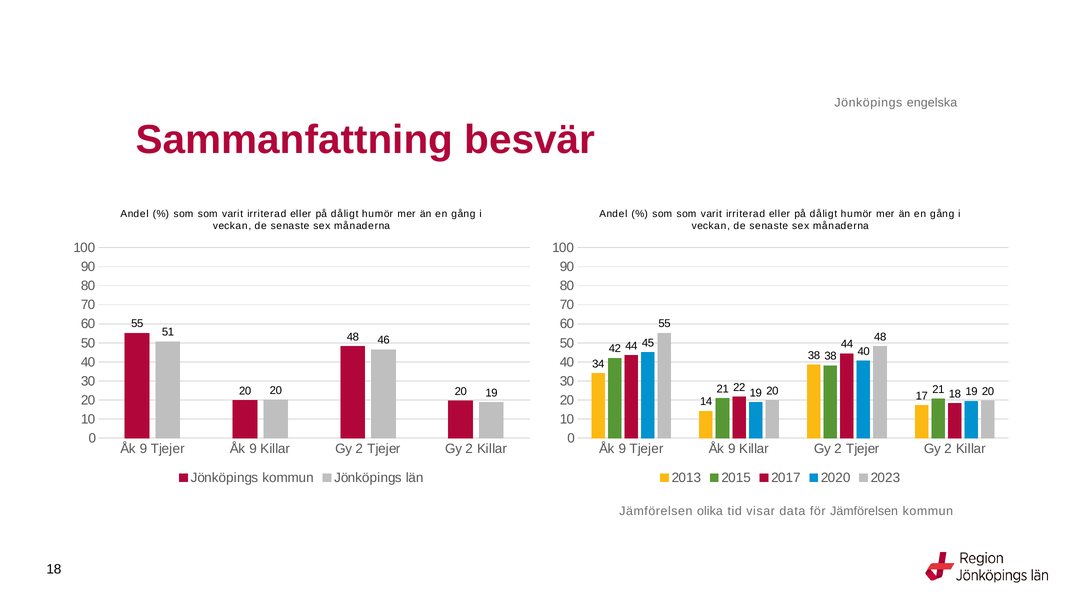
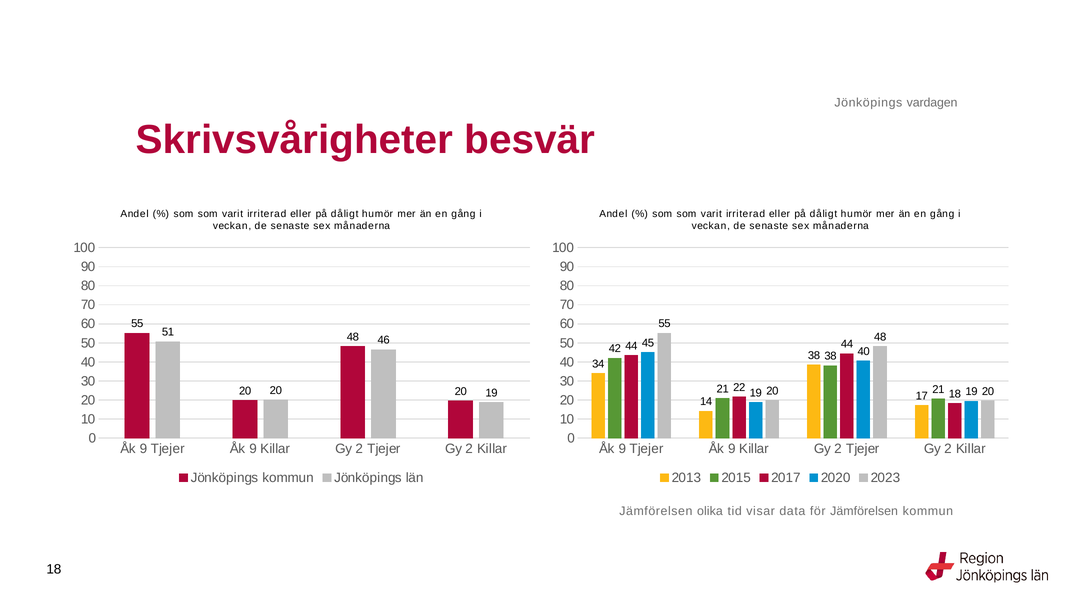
engelska: engelska -> vardagen (932, 103)
Sammanfattning: Sammanfattning -> Skrivsvårigheter (294, 140)
